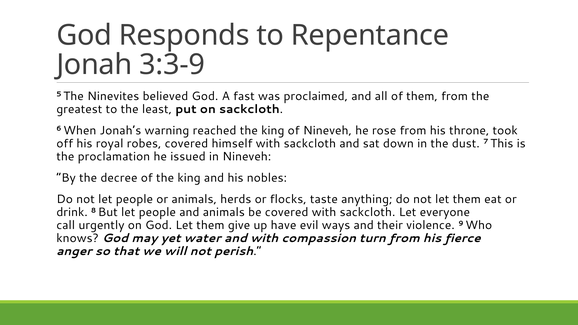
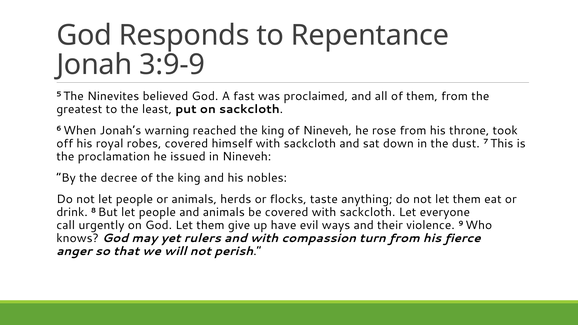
3:3-9: 3:3-9 -> 3:9-9 (172, 65)
water: water -> rulers (202, 238)
